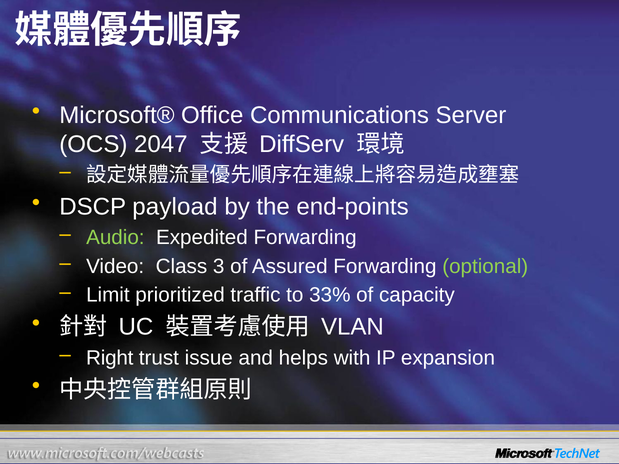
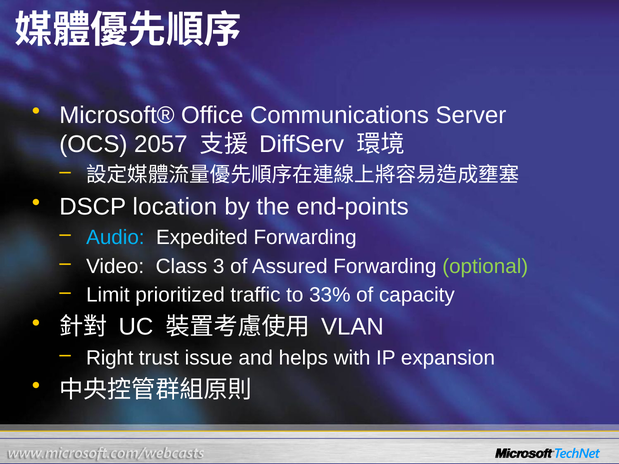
2047: 2047 -> 2057 (161, 144)
payload: payload -> location (175, 207)
Audio colour: light green -> light blue (115, 238)
